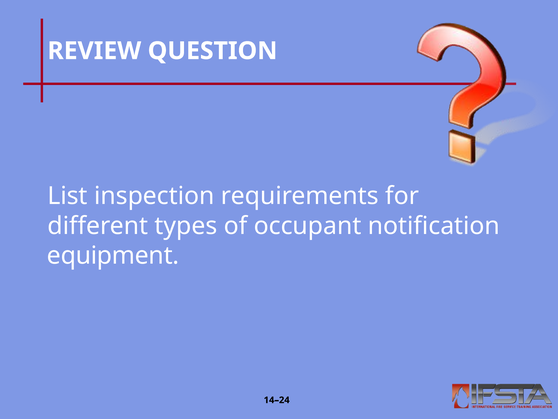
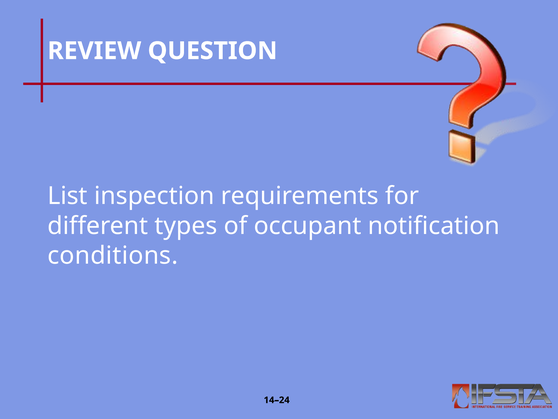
equipment: equipment -> conditions (113, 255)
